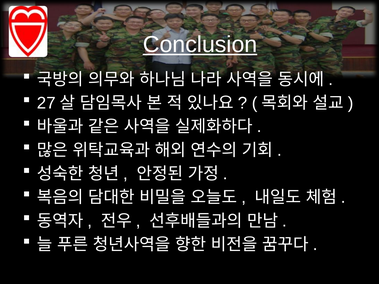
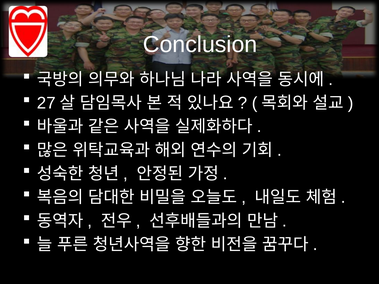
Conclusion underline: present -> none (200, 45)
